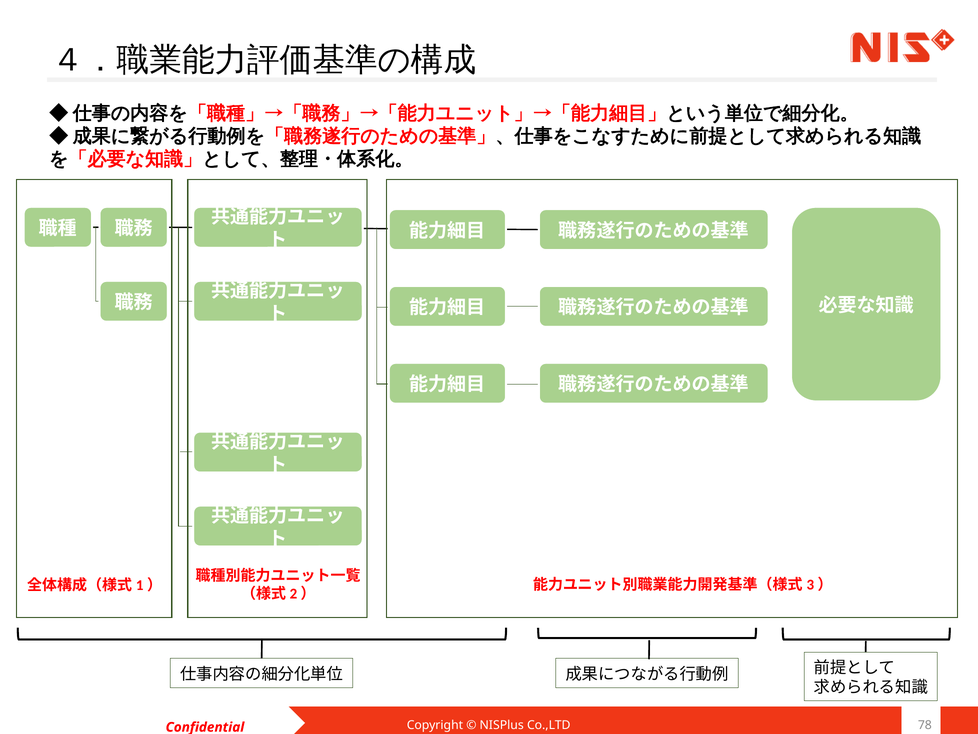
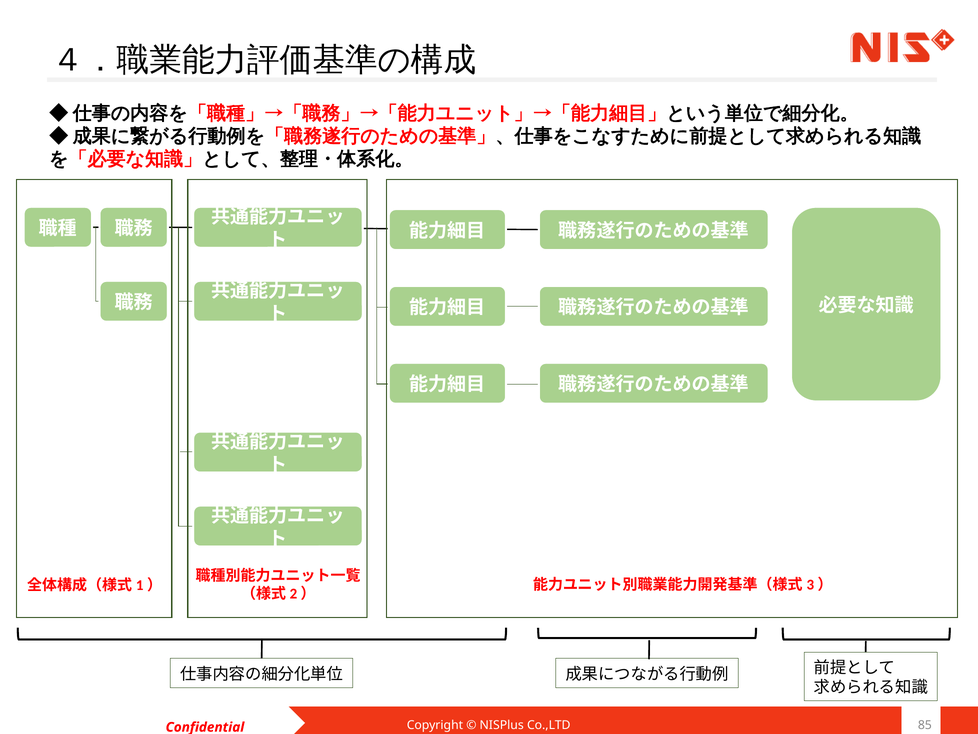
78: 78 -> 85 (925, 725)
